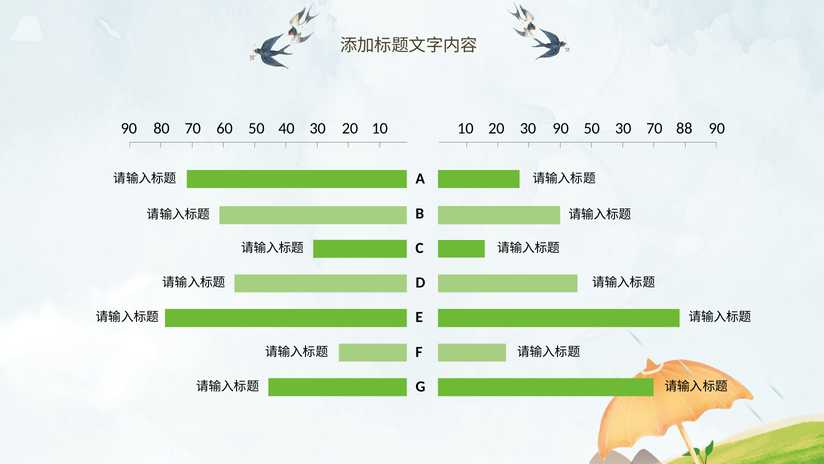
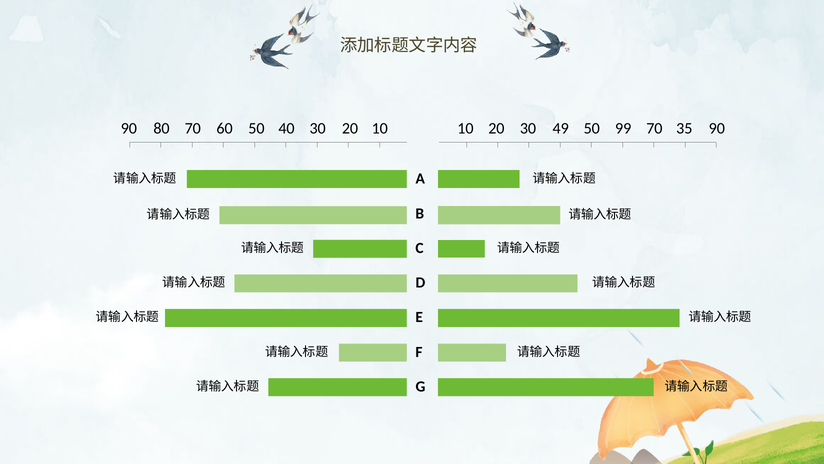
30 90: 90 -> 49 (561, 128)
50 30: 30 -> 99 (623, 128)
88: 88 -> 35 (684, 128)
